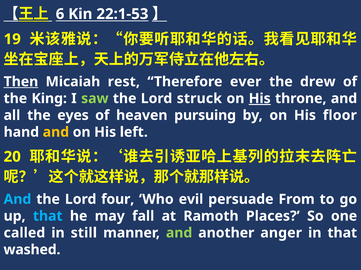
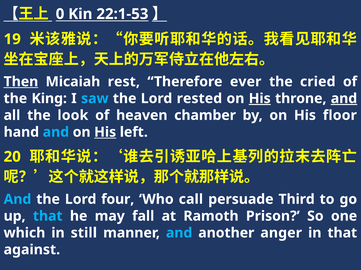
6: 6 -> 0 (60, 14)
drew: drew -> cried (318, 82)
saw colour: light green -> light blue (95, 99)
struck: struck -> rested (199, 99)
and underline: none -> present (344, 99)
eyes: eyes -> look (73, 116)
pursuing: pursuing -> chamber (205, 116)
and colour: yellow -> light blue (56, 132)
His underline: none -> present (105, 132)
evil: evil -> call (191, 200)
From: From -> Third (297, 200)
Places: Places -> Prison (273, 217)
called: called -> which (24, 233)
and colour: light green -> light blue (179, 233)
washed: washed -> against (32, 250)
